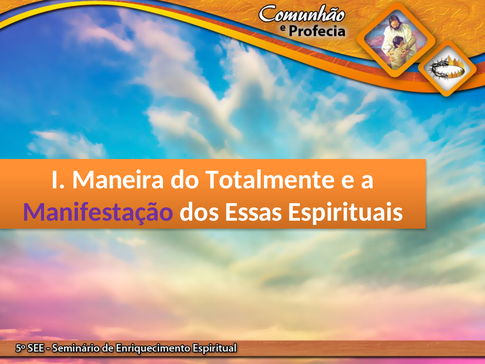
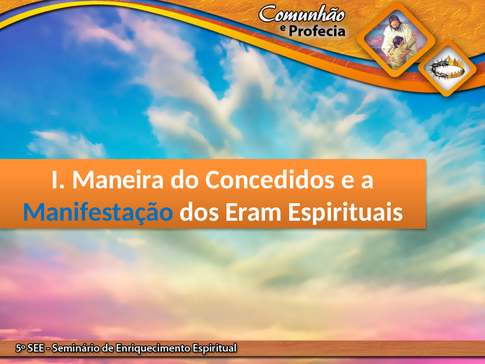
Totalmente: Totalmente -> Concedidos (270, 179)
Manifestação colour: purple -> blue (98, 212)
Essas: Essas -> Eram (254, 212)
